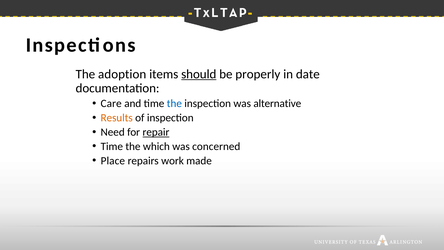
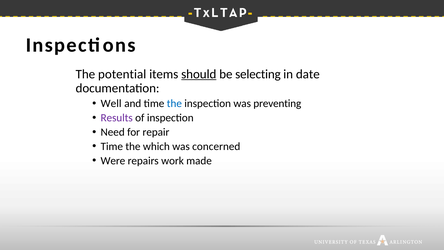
adoption: adoption -> potential (122, 74)
properly: properly -> selecting (258, 74)
Care: Care -> Well (111, 103)
alternative: alternative -> preventing (277, 103)
Results colour: orange -> purple (117, 118)
repair underline: present -> none (156, 132)
Place: Place -> Were (113, 161)
